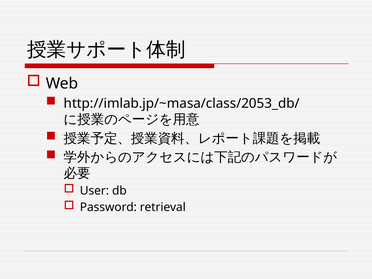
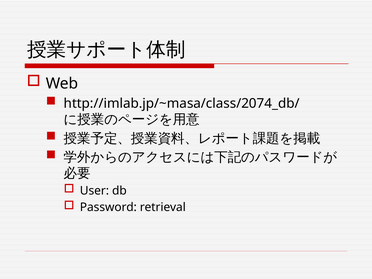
http://imlab.jp/~masa/class/2053_db/: http://imlab.jp/~masa/class/2053_db/ -> http://imlab.jp/~masa/class/2074_db/ (182, 103)
